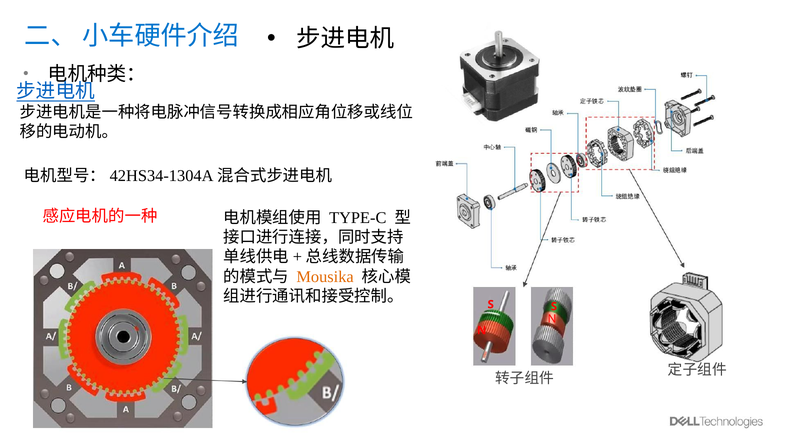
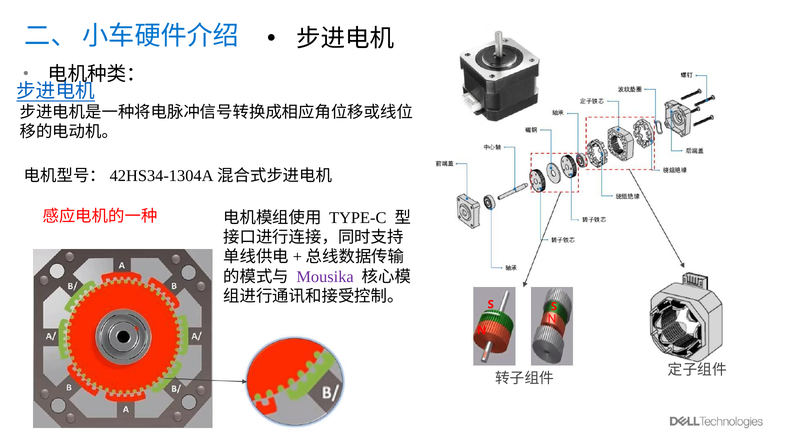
Mousika colour: orange -> purple (325, 276)
